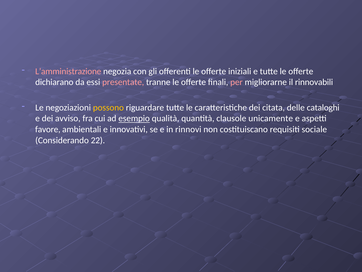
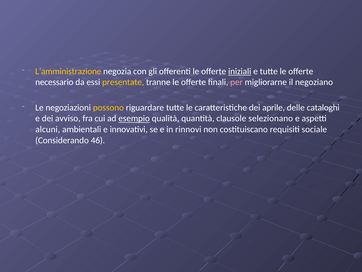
L’amministrazione colour: pink -> yellow (68, 71)
iniziali underline: none -> present (240, 71)
dichiarano: dichiarano -> necessario (54, 82)
presentate colour: pink -> yellow (123, 82)
rinnovabili: rinnovabili -> negoziano (314, 82)
citata: citata -> aprile (274, 107)
unicamente: unicamente -> selezionano (271, 118)
favore: favore -> alcuni (48, 129)
22: 22 -> 46 (98, 140)
